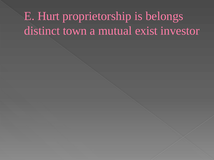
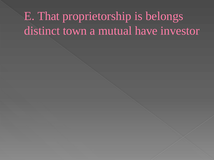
Hurt: Hurt -> That (49, 16)
exist: exist -> have (146, 31)
